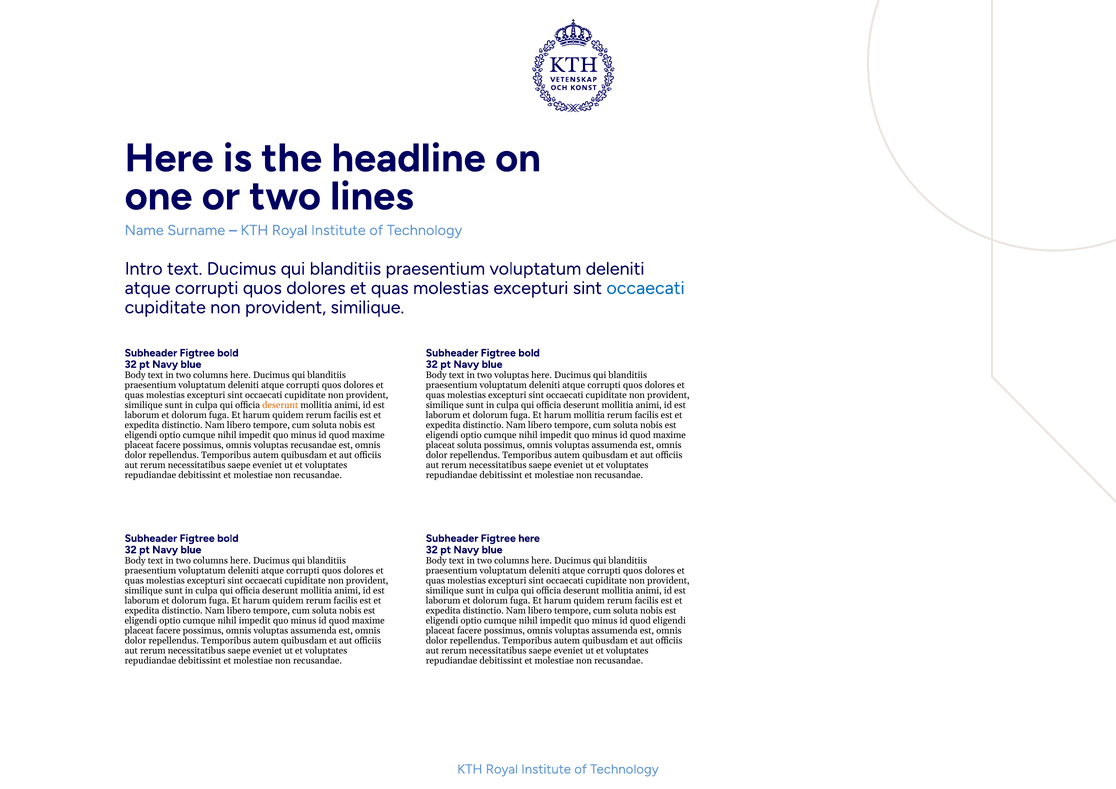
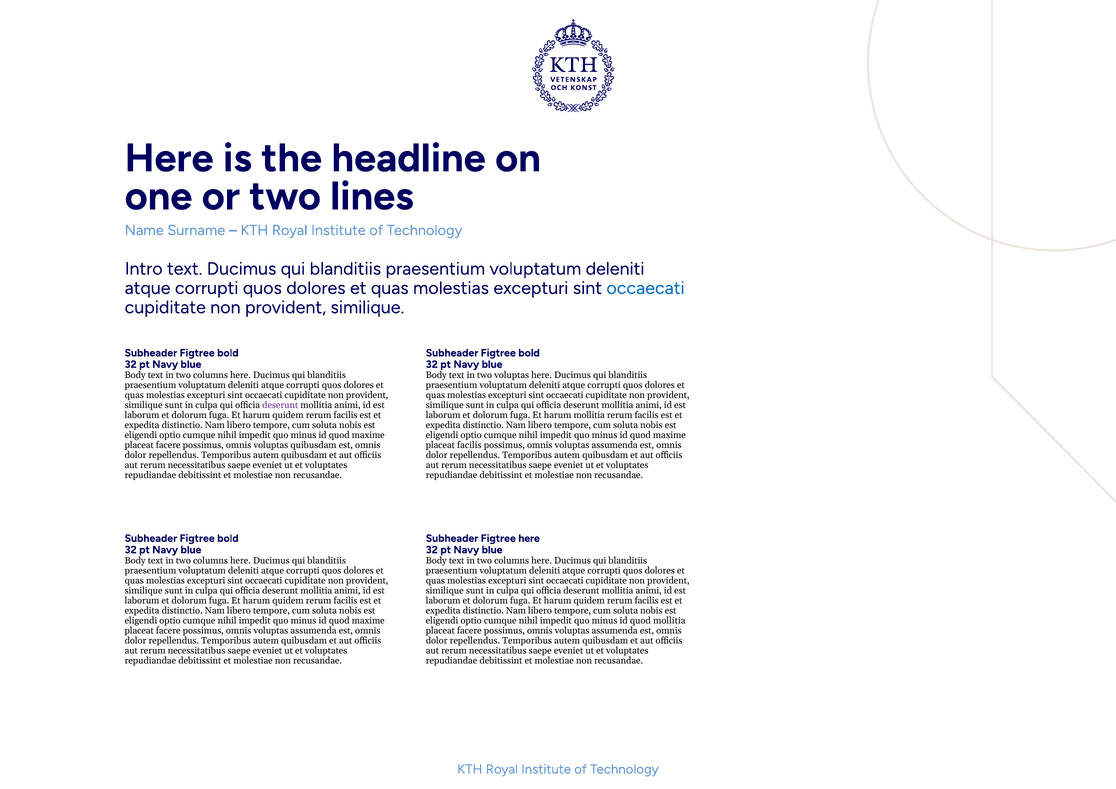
deserunt colour: orange -> purple (280, 405)
voluptas recusandae: recusandae -> quibusdam (313, 445)
placeat soluta: soluta -> facilis (469, 445)
quod eligendi: eligendi -> mollitia (669, 621)
